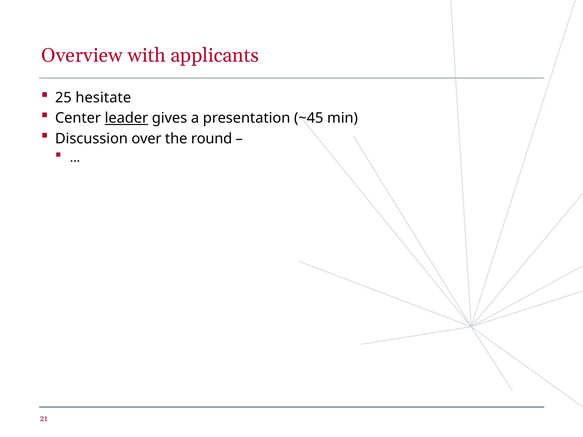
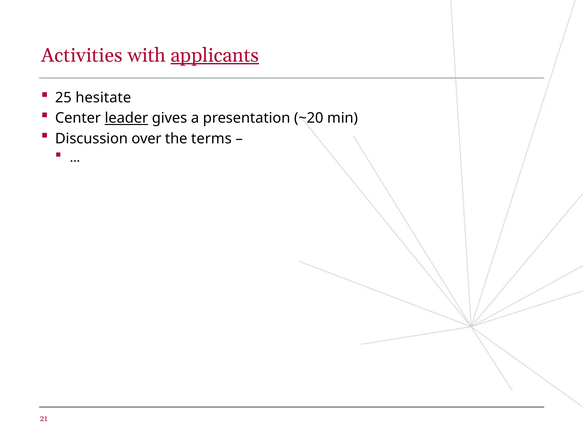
Overview: Overview -> Activities (82, 55)
applicants underline: none -> present (215, 55)
~45: ~45 -> ~20 (309, 118)
round: round -> terms (211, 139)
